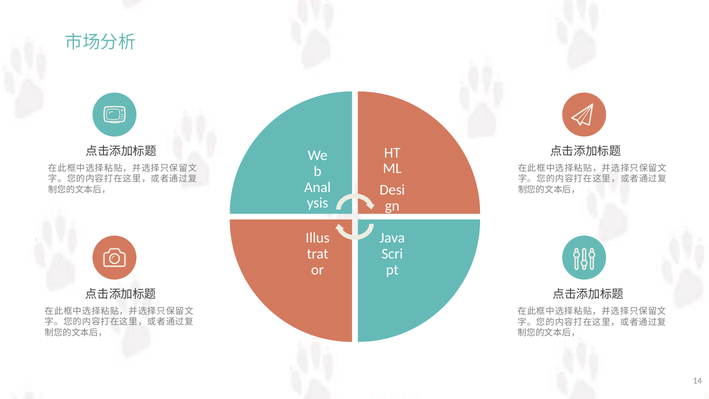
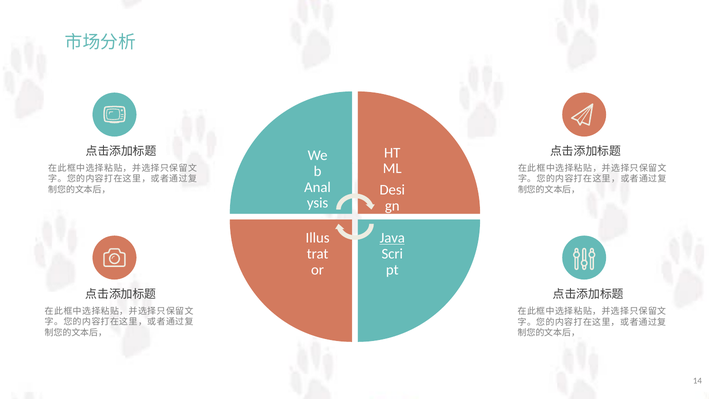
Java underline: none -> present (392, 238)
